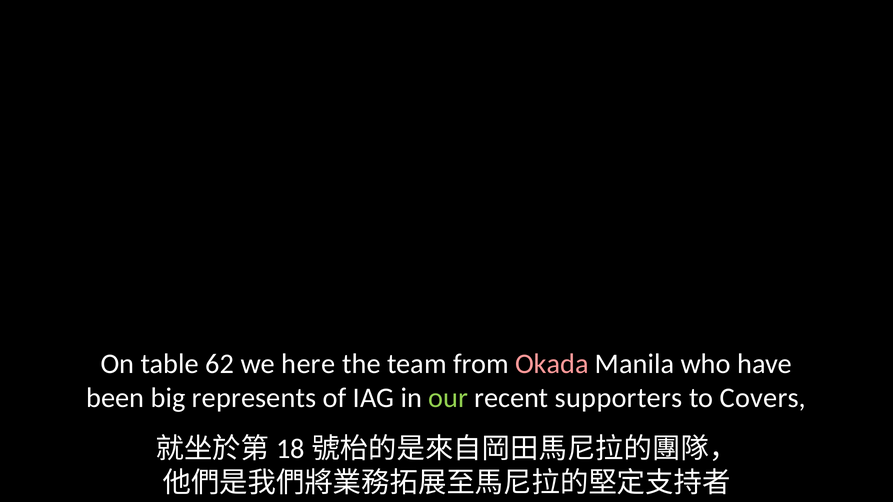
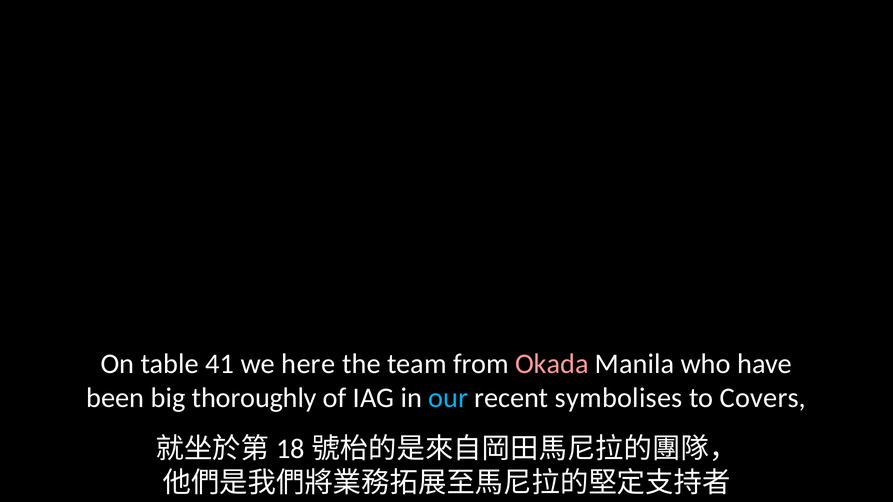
62: 62 -> 41 (220, 364)
represents: represents -> thoroughly (254, 398)
our colour: light green -> light blue (448, 398)
supporters: supporters -> symbolises (619, 398)
